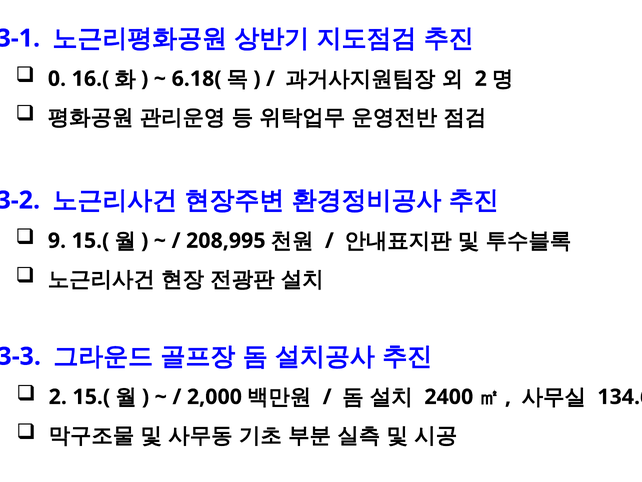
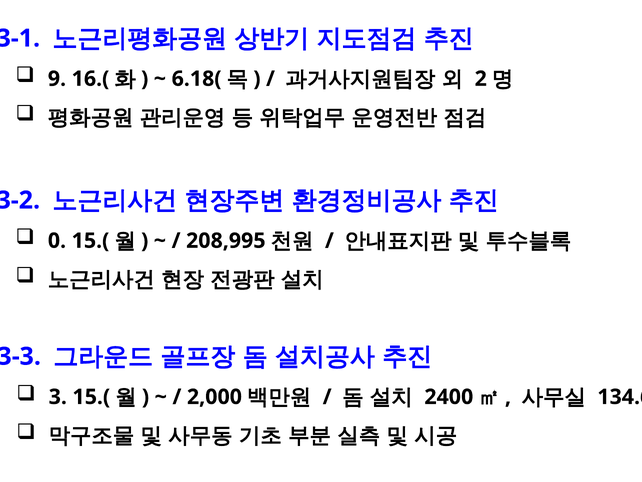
0: 0 -> 9 (57, 79)
9: 9 -> 0 (57, 240)
2: 2 -> 3 (58, 397)
